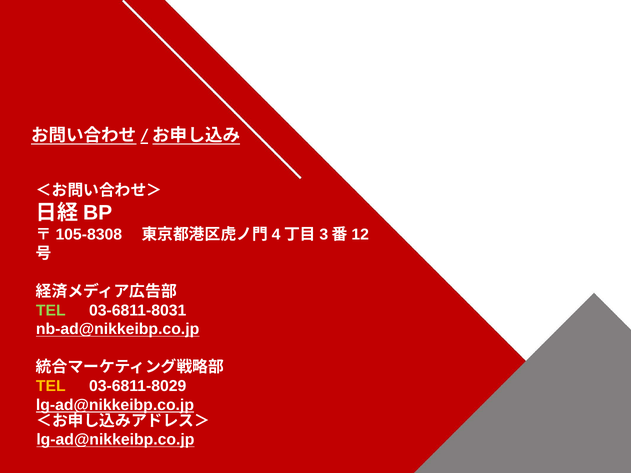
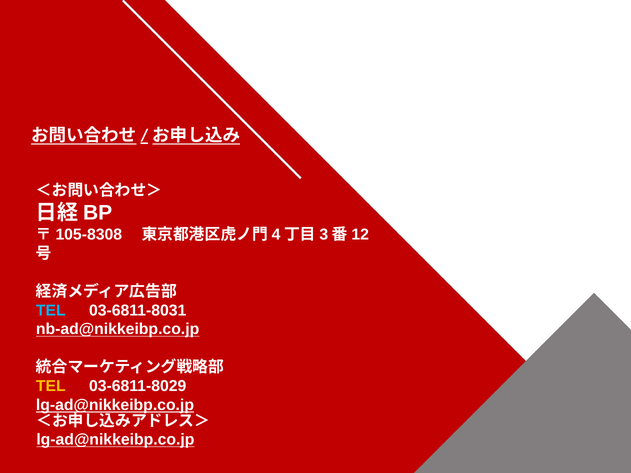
TEL colour: light green -> light blue (51, 310)
